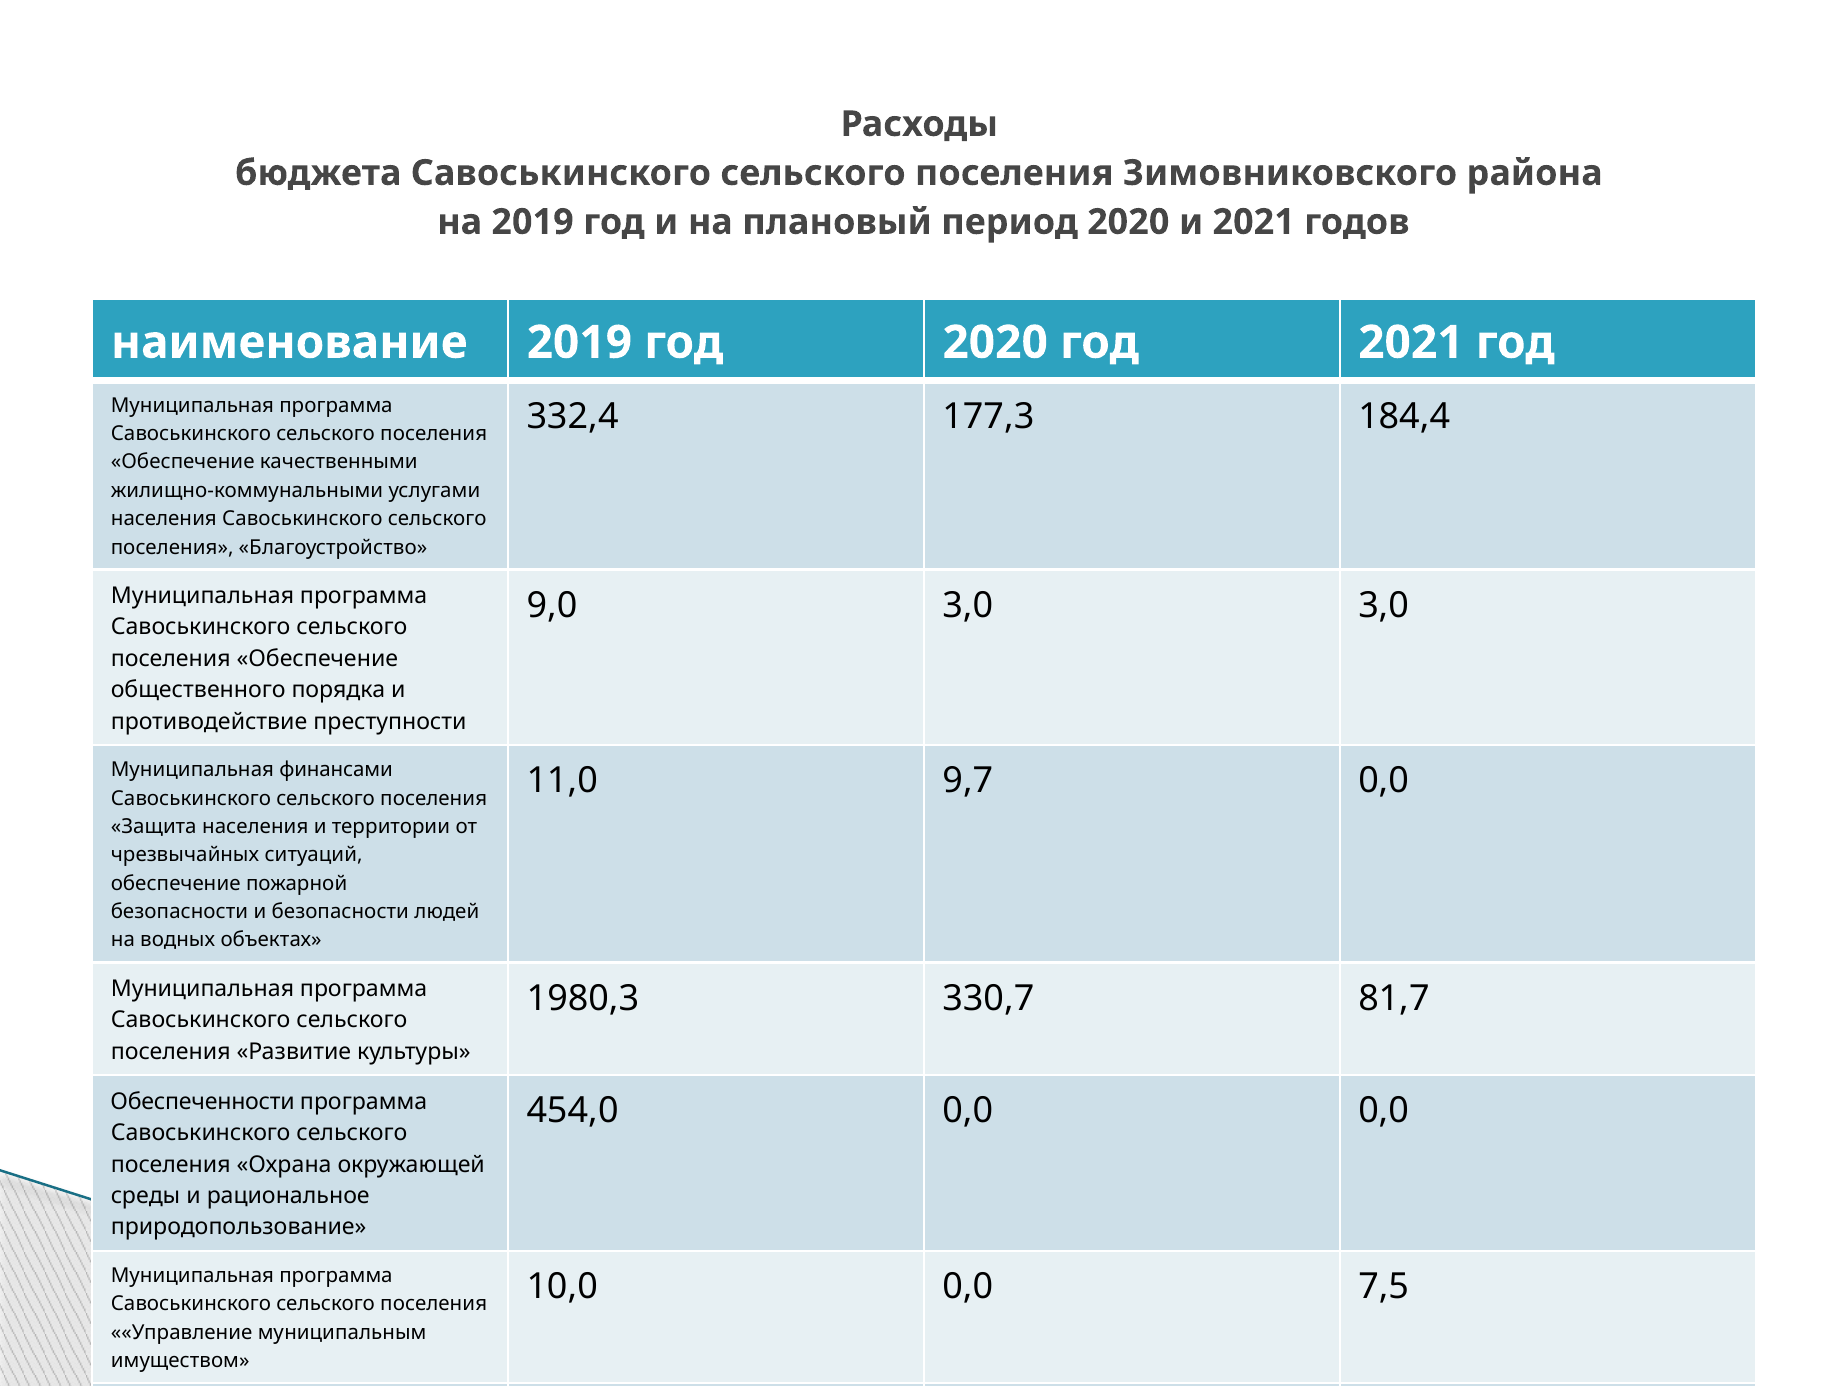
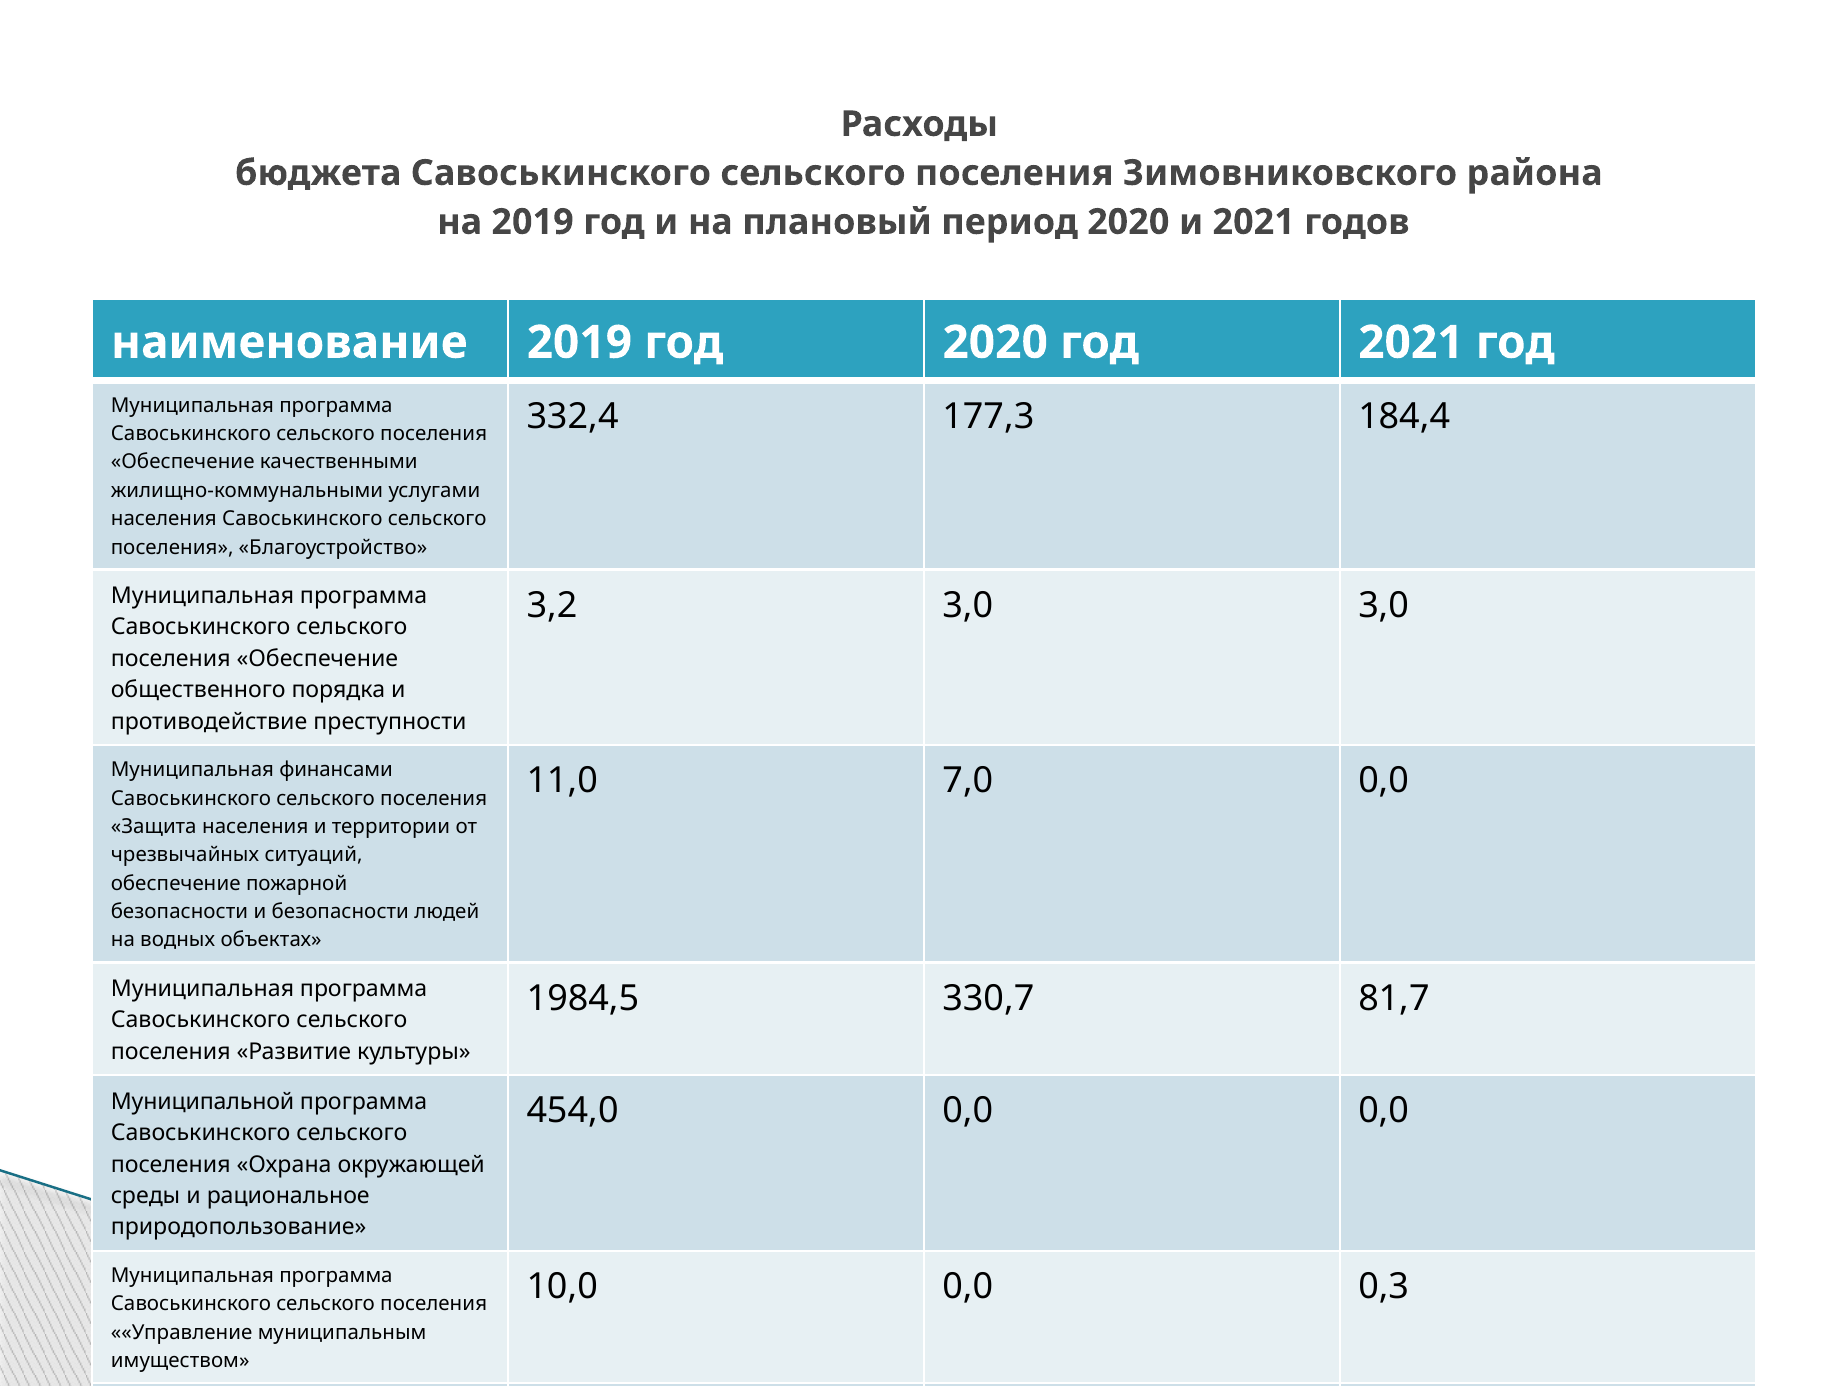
9,0: 9,0 -> 3,2 (552, 605)
9,7: 9,7 -> 7,0 (968, 781)
1980,3: 1980,3 -> 1984,5 (583, 998)
Обеспеченности: Обеспеченности -> Муниципальной (203, 1102)
0,0 7,5: 7,5 -> 0,3 (1384, 1287)
